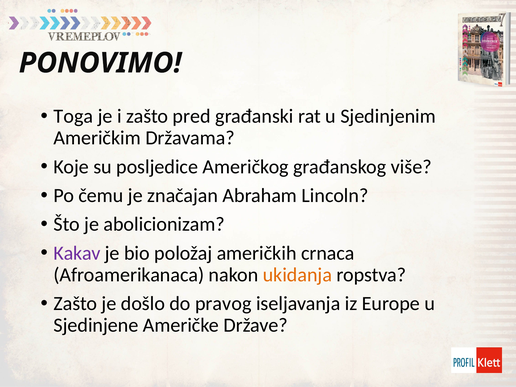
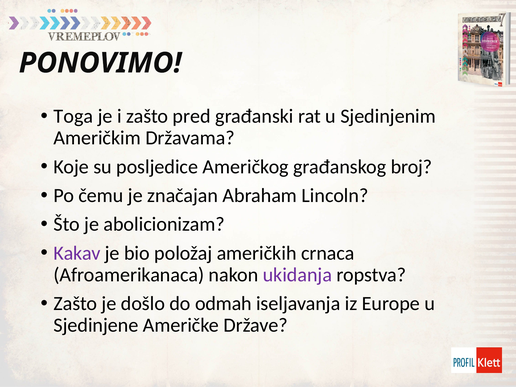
više: više -> broj (411, 167)
ukidanja colour: orange -> purple (297, 275)
pravog: pravog -> odmah (223, 304)
